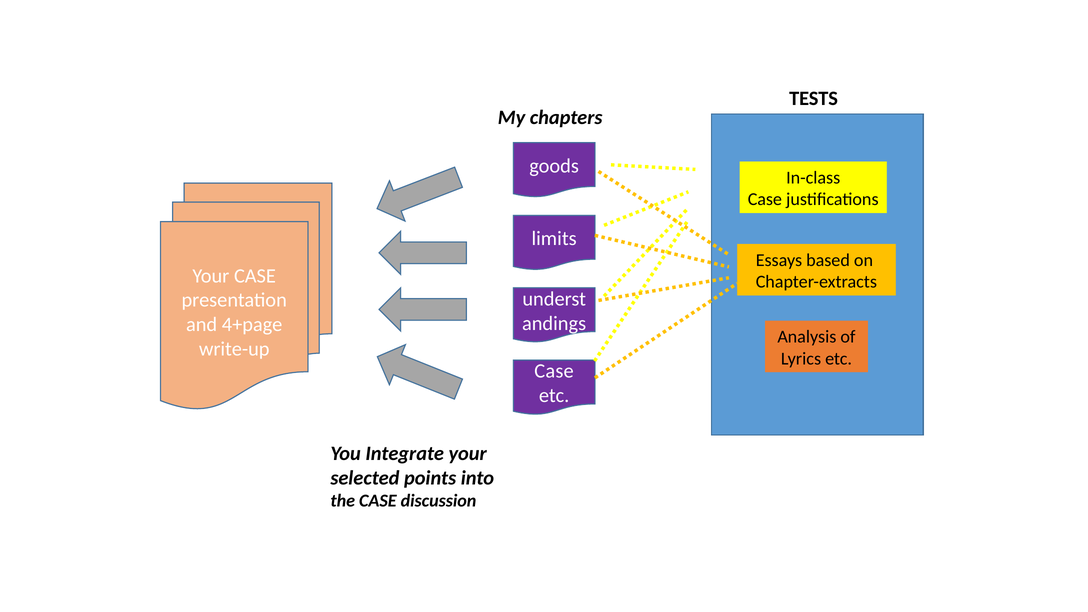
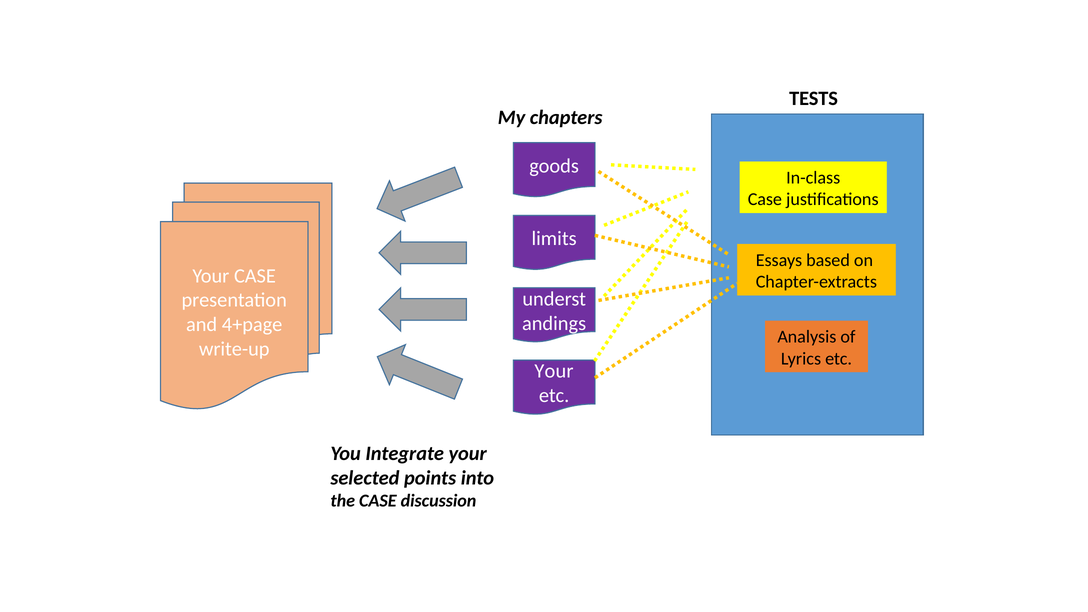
Case: Case -> Your (554, 371)
